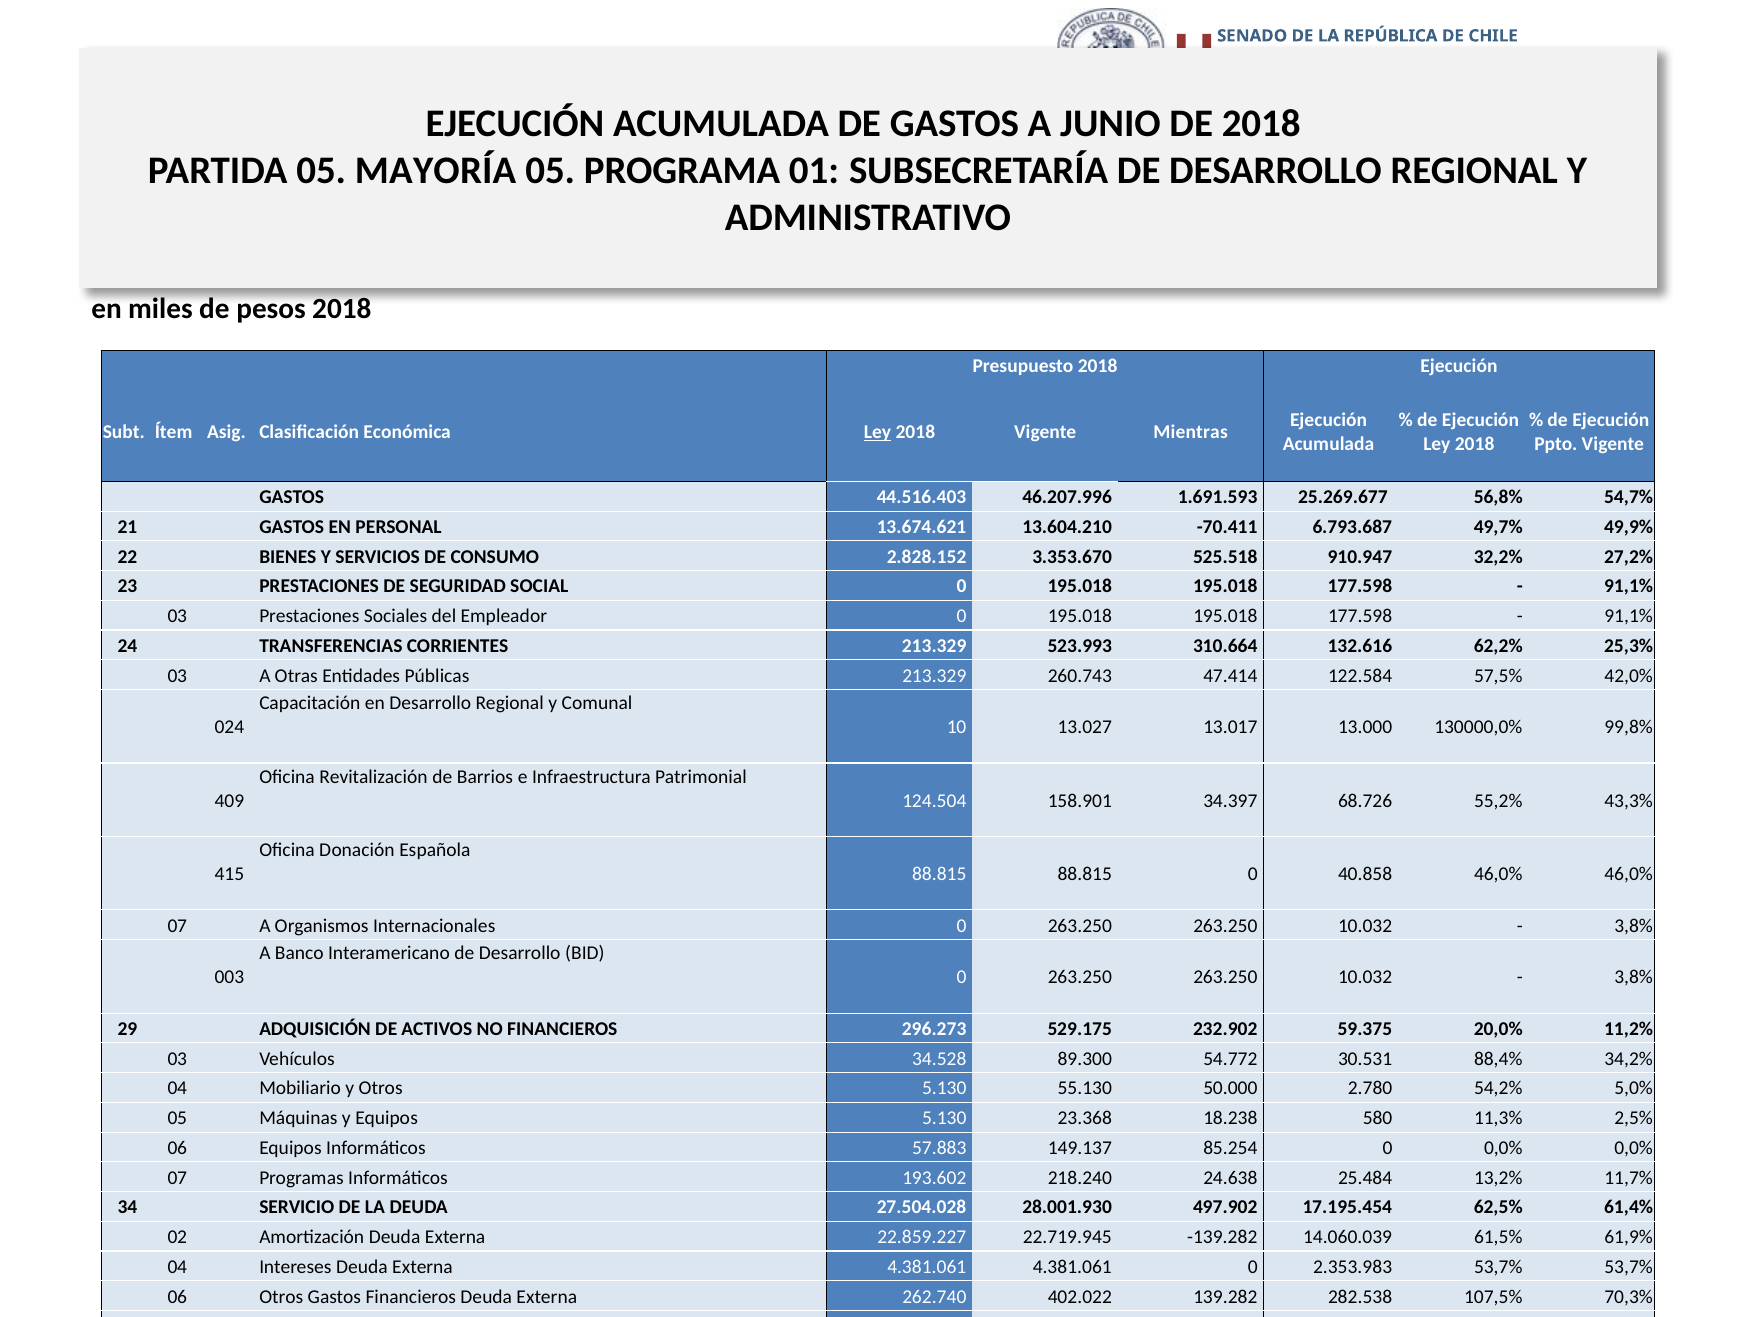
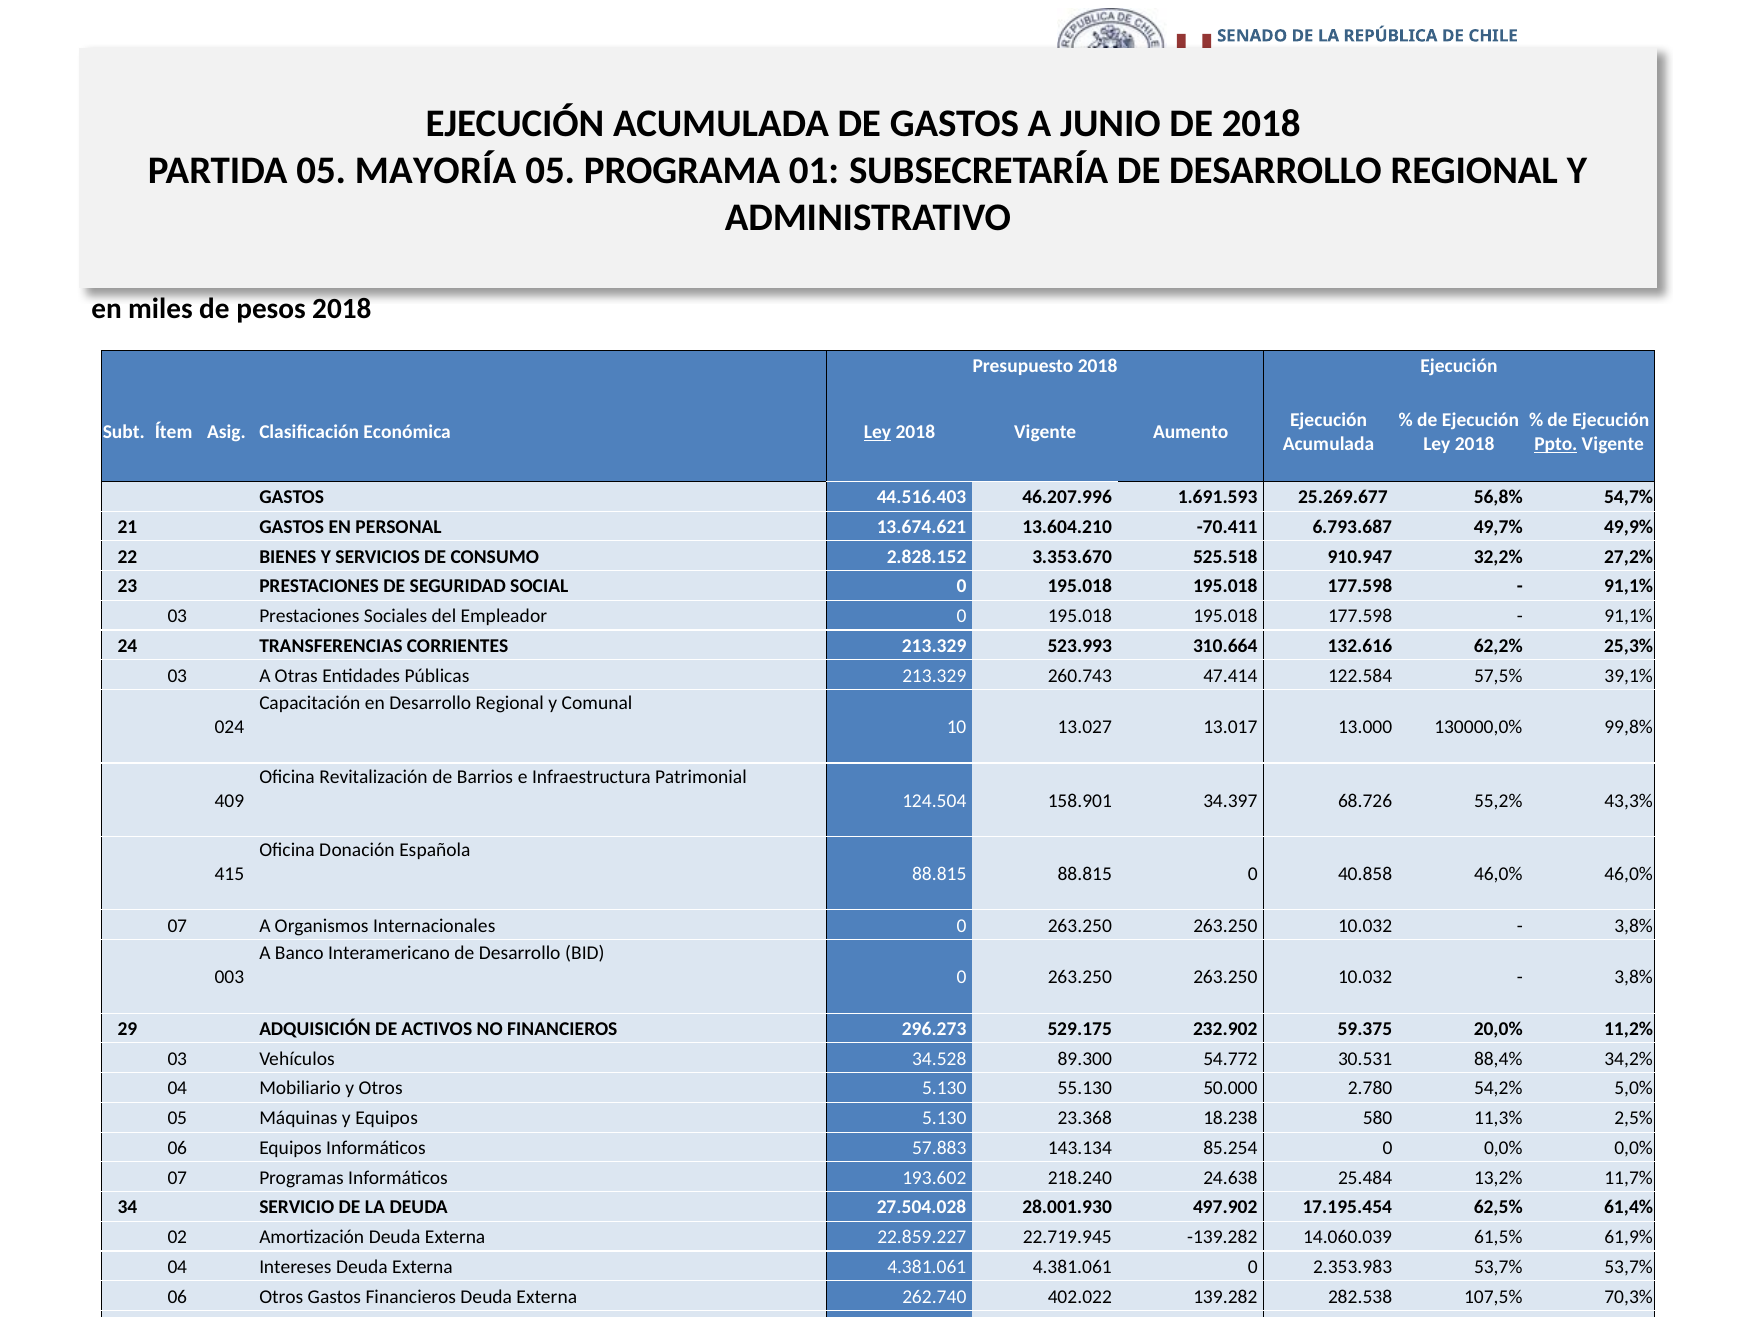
Mientras: Mientras -> Aumento (1191, 432)
Ppto underline: none -> present (1556, 444)
42,0%: 42,0% -> 39,1% (1629, 676)
149.137: 149.137 -> 143.134 (1080, 1148)
